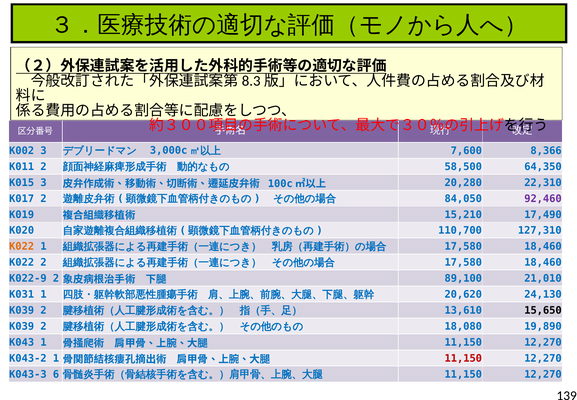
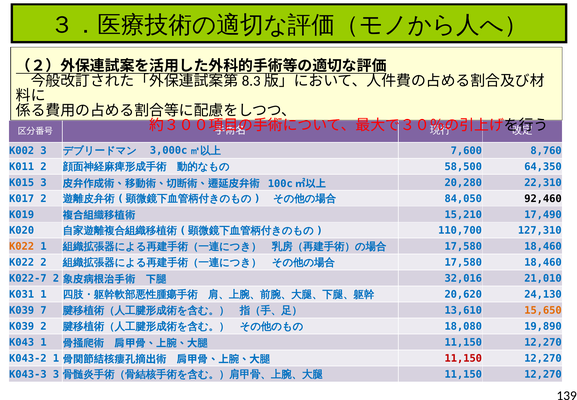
8,366: 8,366 -> 8,760 (546, 150)
92,460 colour: purple -> black (543, 198)
K022-9: K022-9 -> K022-7 (28, 278)
89,100: 89,100 -> 32,016 (463, 278)
2: 2 -> 7 (43, 310)
15,650 colour: black -> orange (543, 310)
K043-3 6: 6 -> 3 (56, 374)
